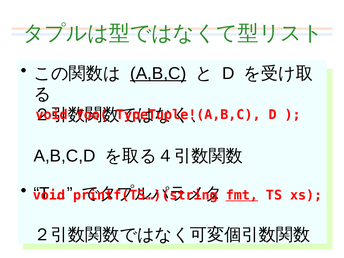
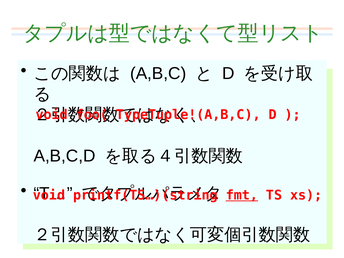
A,B,C underline: present -> none (158, 73)
